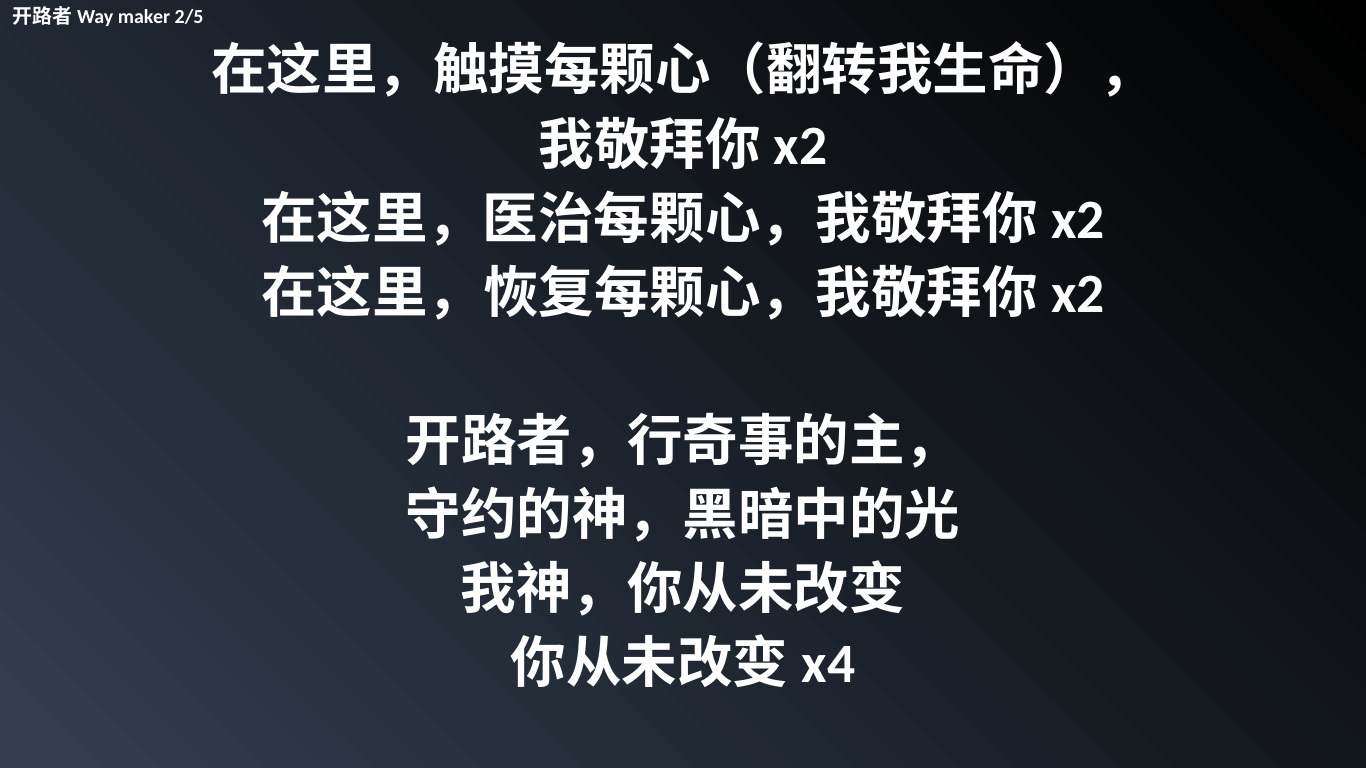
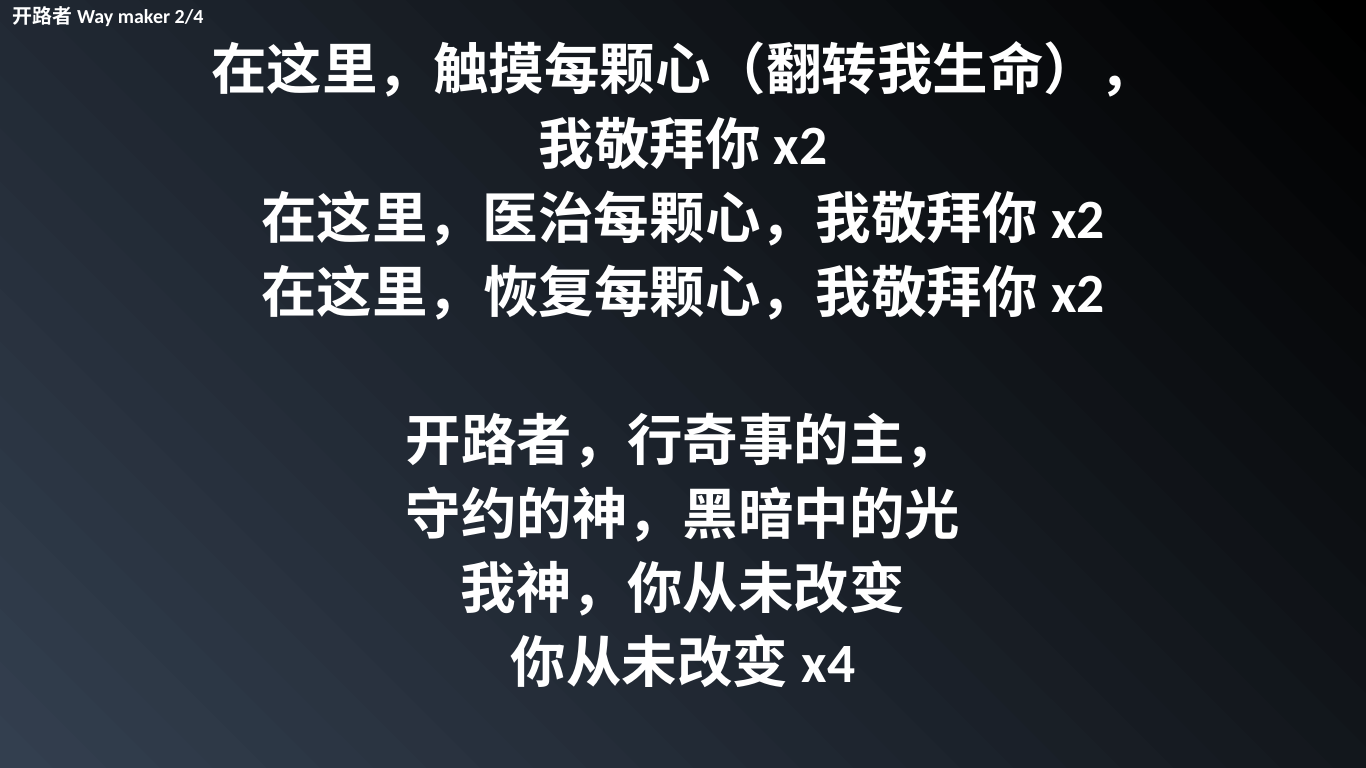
2/5: 2/5 -> 2/4 (189, 17)
